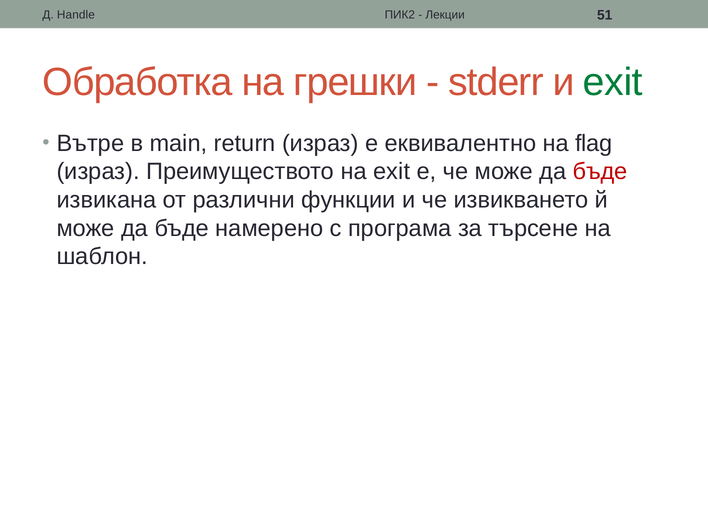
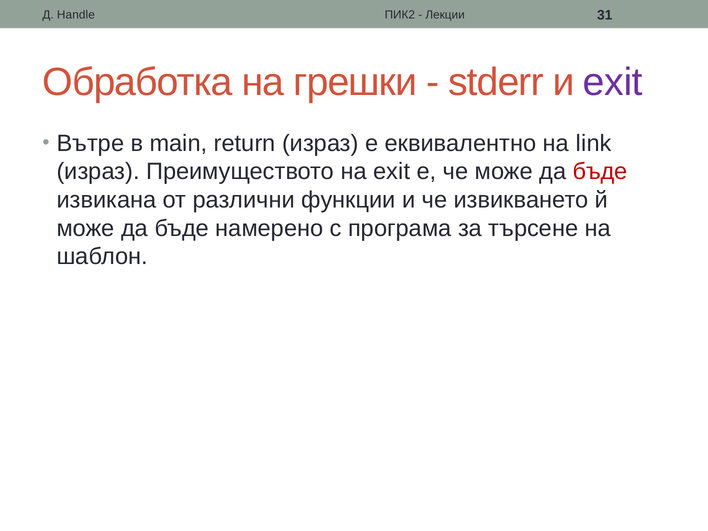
51: 51 -> 31 (605, 15)
exit colour: green -> purple (613, 82)
flag: flag -> link (594, 143)
